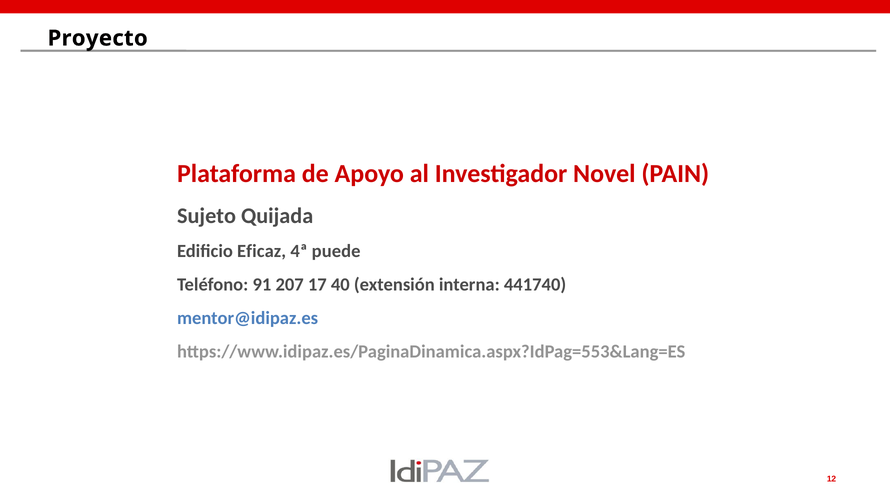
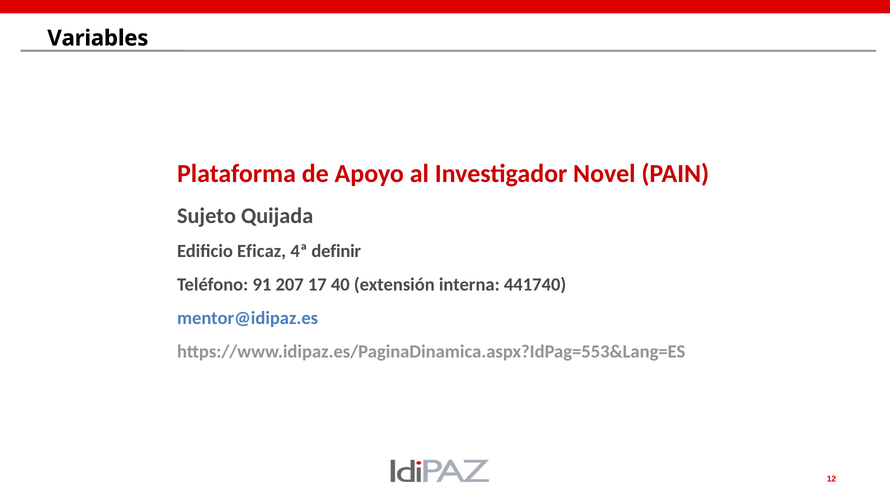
Proyecto: Proyecto -> Variables (98, 38)
puede: puede -> definir (336, 251)
